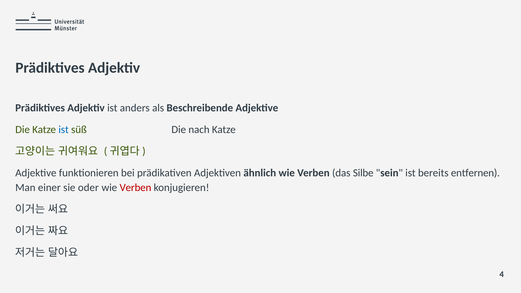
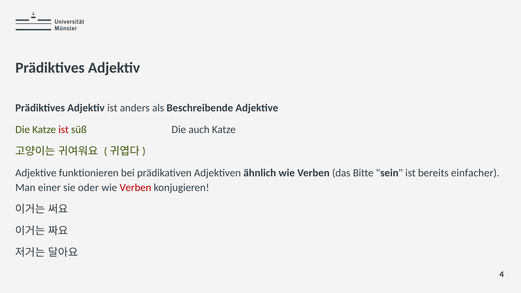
ist colour: blue -> red (64, 130)
nach: nach -> auch (199, 130)
Silbe: Silbe -> Bitte (363, 173)
entfernen: entfernen -> einfacher (475, 173)
